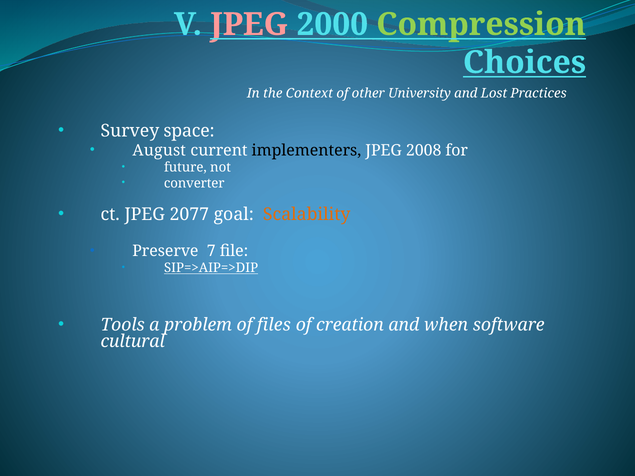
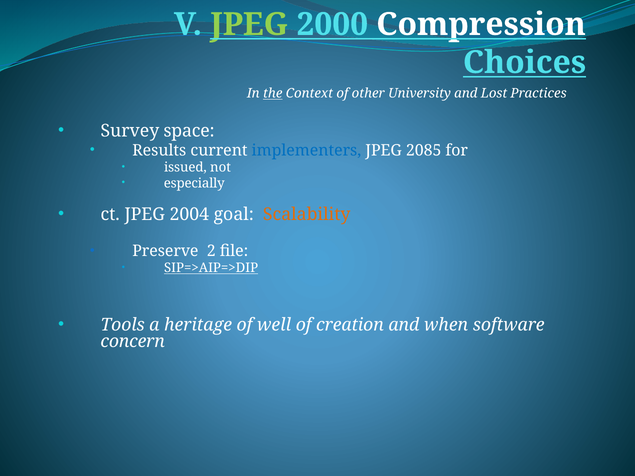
JPEG colour: pink -> light green (249, 24)
Compression colour: light green -> white (481, 24)
the underline: none -> present (273, 94)
August: August -> Results (159, 151)
implementers colour: black -> blue (306, 151)
2008: 2008 -> 2085 (424, 151)
future: future -> issued (185, 168)
converter: converter -> especially (194, 183)
2077: 2077 -> 2004 (189, 215)
7: 7 -> 2 (211, 251)
problem: problem -> heritage (198, 325)
files: files -> well (274, 325)
cultural: cultural -> concern (133, 342)
